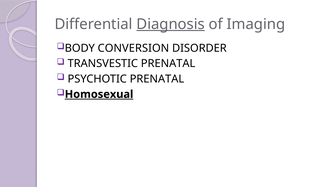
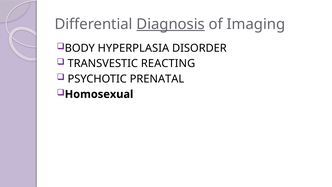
CONVERSION: CONVERSION -> HYPERPLASIA (133, 48)
TRANSVESTIC PRENATAL: PRENATAL -> REACTING (168, 63)
Homosexual underline: present -> none (99, 94)
